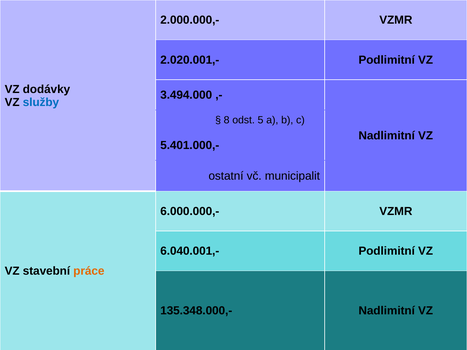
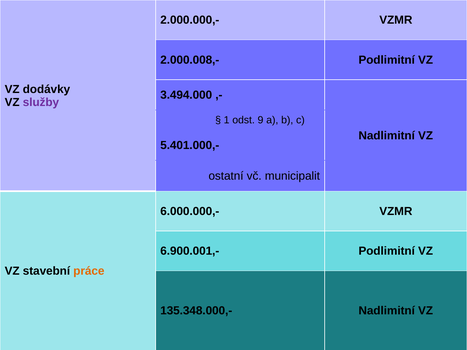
2.020.001,-: 2.020.001,- -> 2.000.008,- (190, 60)
služby colour: blue -> purple (41, 102)
8: 8 -> 1 (227, 120)
5: 5 -> 9 (261, 120)
6.040.001,-: 6.040.001,- -> 6.900.001,- (190, 251)
